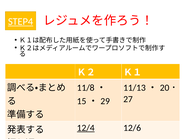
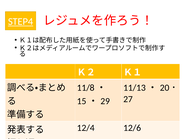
12/4 underline: present -> none (86, 128)
